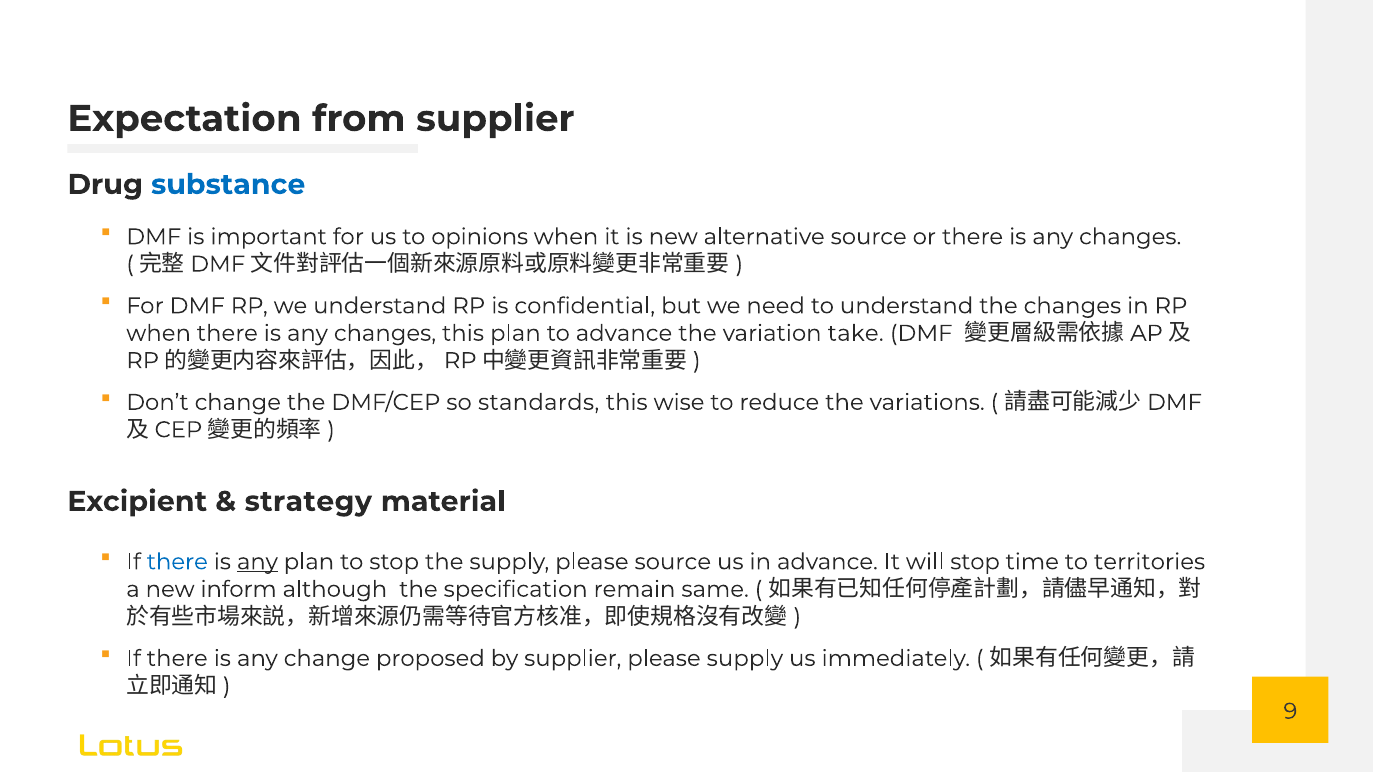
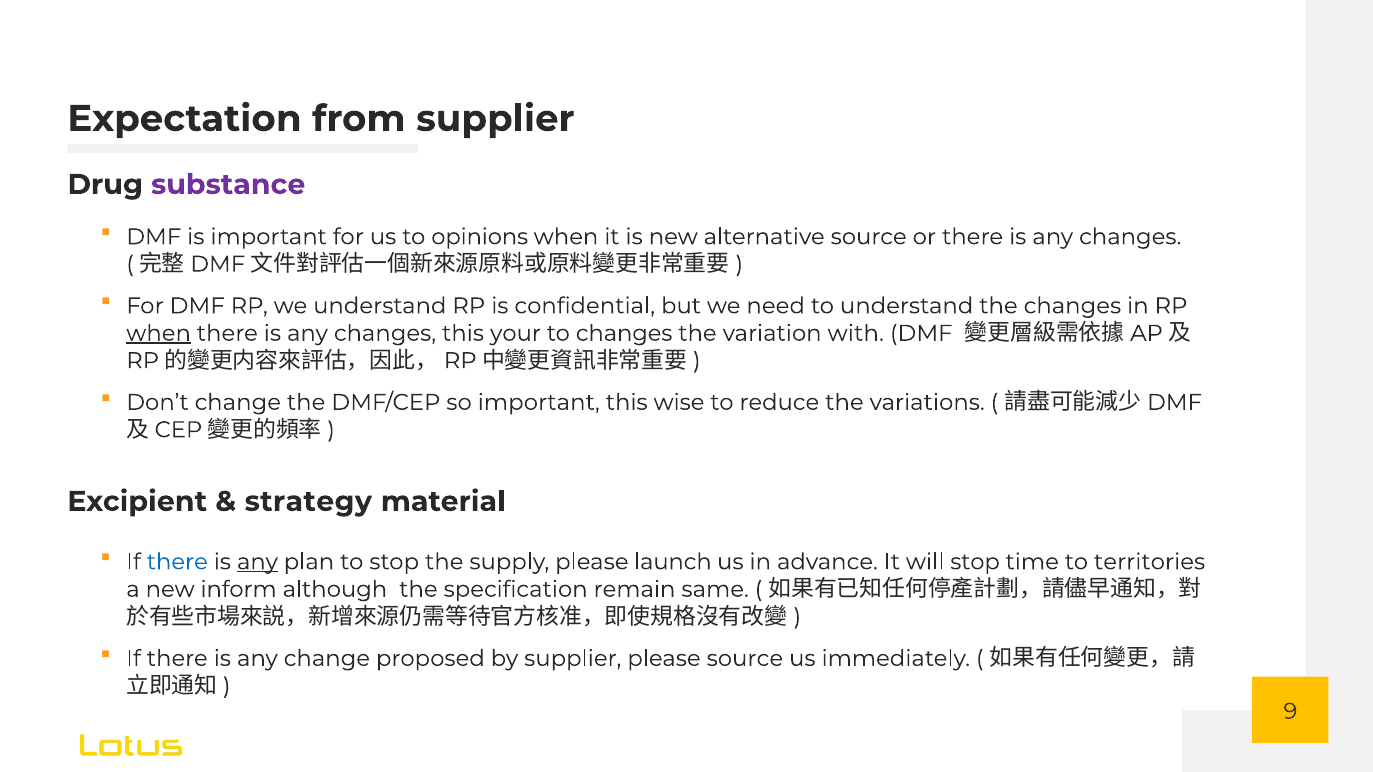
substance colour: blue -> purple (228, 185)
when underline: none -> present (159, 333)
this plan: plan -> your (515, 333)
to advance: advance -> changes (624, 333)
take: take -> with (856, 333)
so standards: standards -> important (539, 402)
please source: source -> launch (673, 562)
please supply: supply -> source (745, 659)
